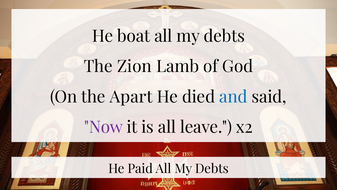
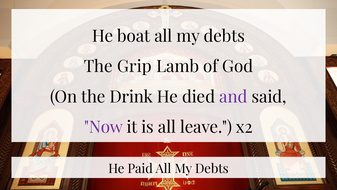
Zion: Zion -> Grip (134, 66)
Apart: Apart -> Drink (131, 97)
and colour: blue -> purple (233, 97)
